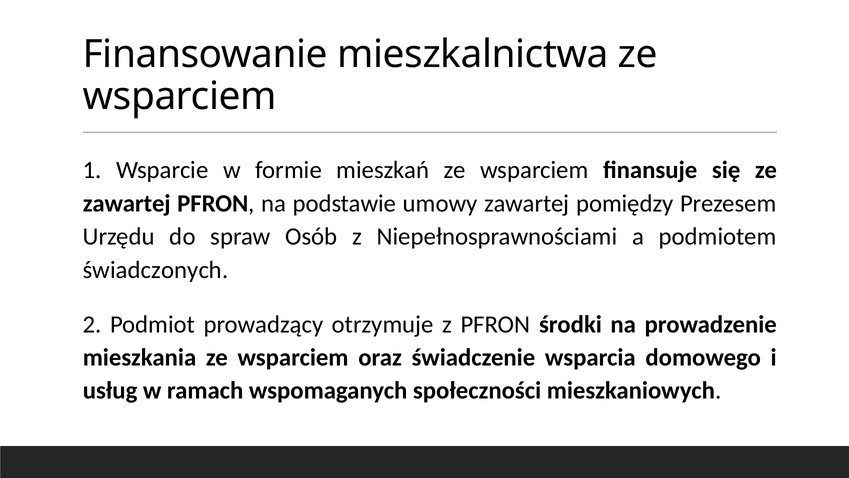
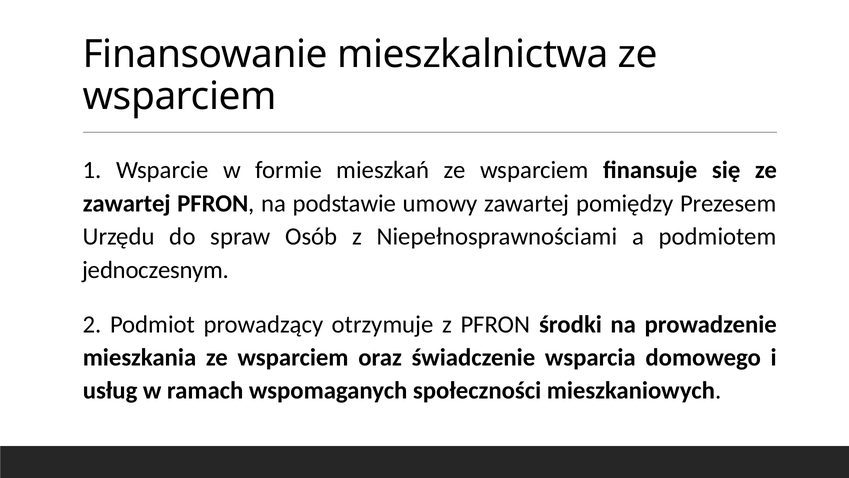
świadczonych: świadczonych -> jednoczesnym (156, 270)
